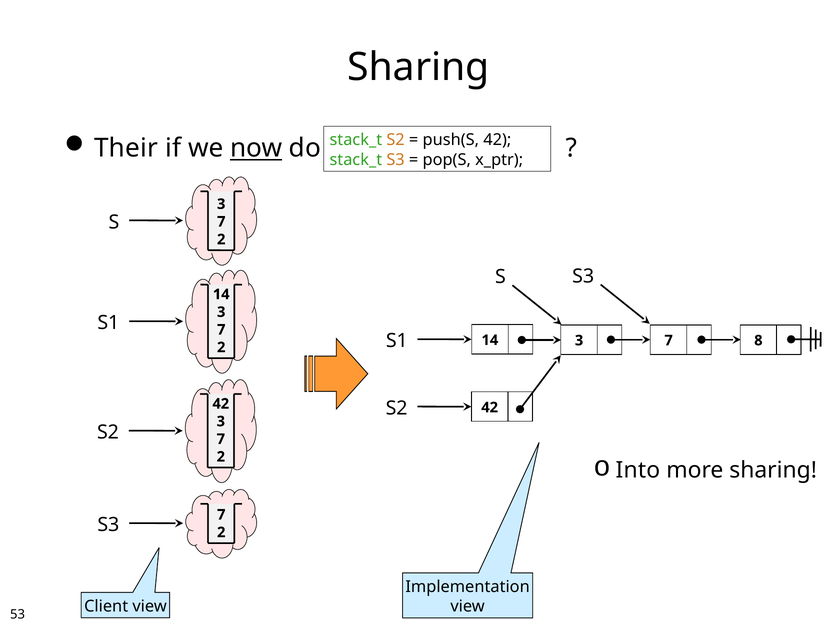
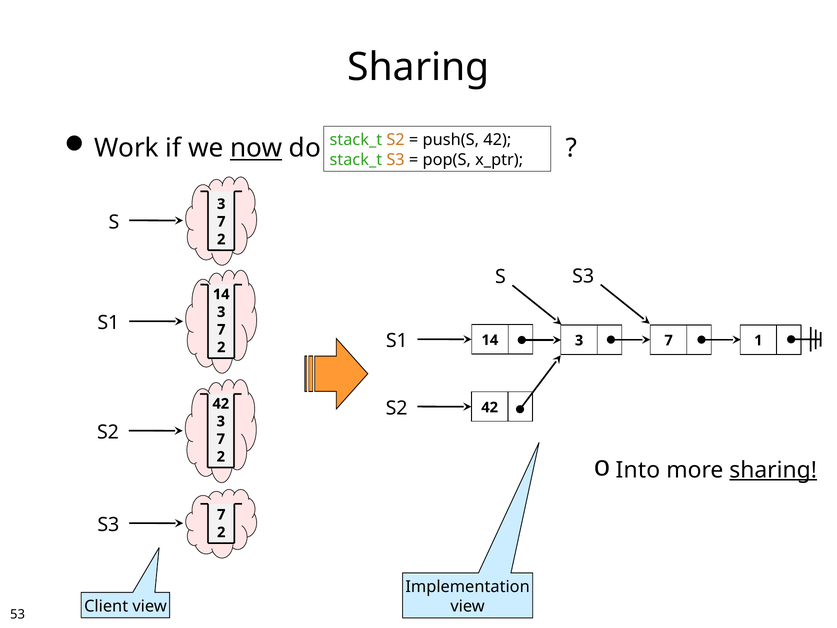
Their: Their -> Work (126, 148)
8: 8 -> 1 (758, 340)
sharing underline: none -> present (773, 470)
